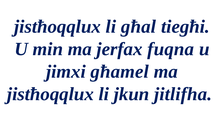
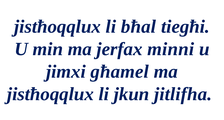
għal: għal -> bħal (138, 27)
fuqna: fuqna -> minni (171, 49)
